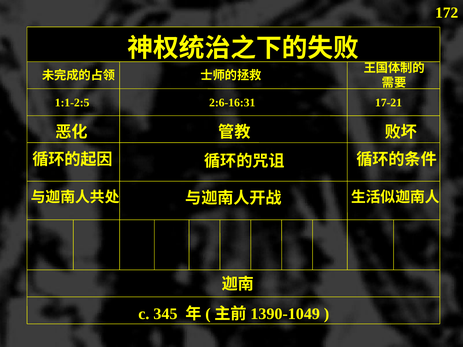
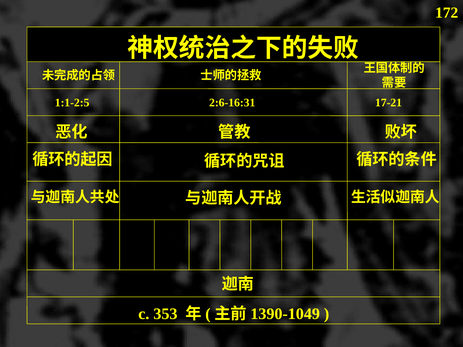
345: 345 -> 353 (165, 314)
